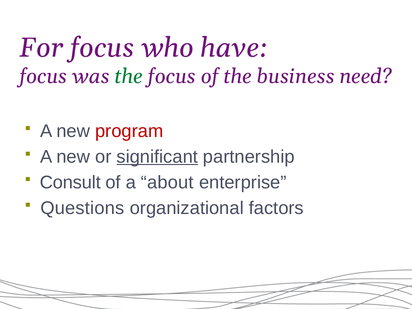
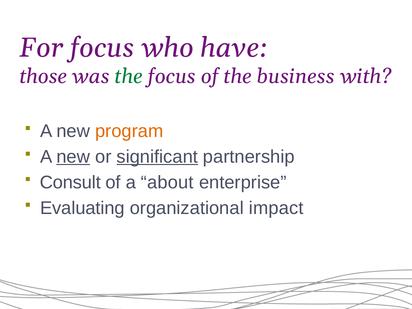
focus: focus -> those (43, 76)
need: need -> with (365, 76)
program colour: red -> orange (129, 131)
new underline: none -> present (73, 157)
Questions: Questions -> Evaluating (82, 208)
factors: factors -> impact (276, 208)
